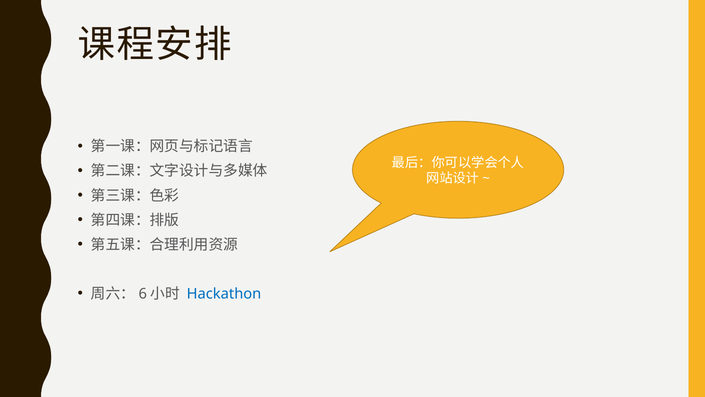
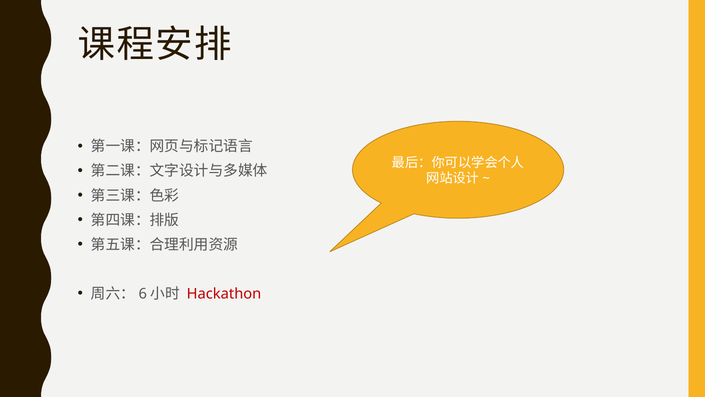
Hackathon colour: blue -> red (224, 294)
